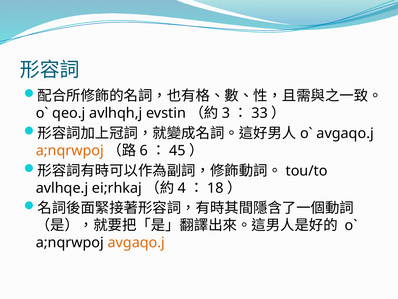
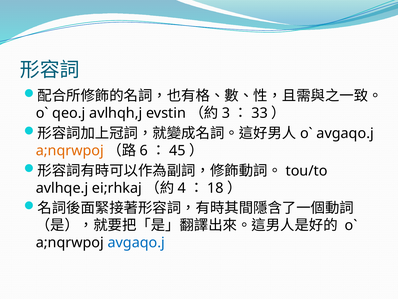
avgaqo.j colour: orange -> blue (136, 242)
